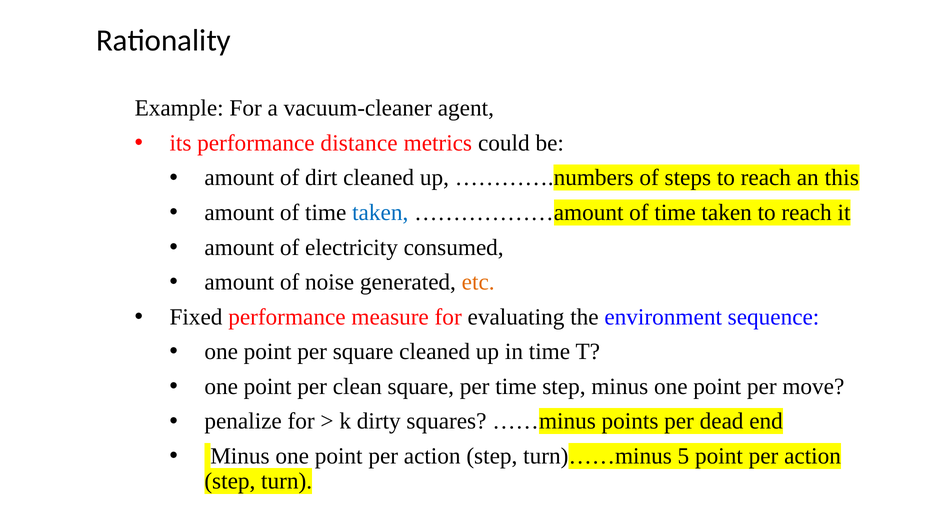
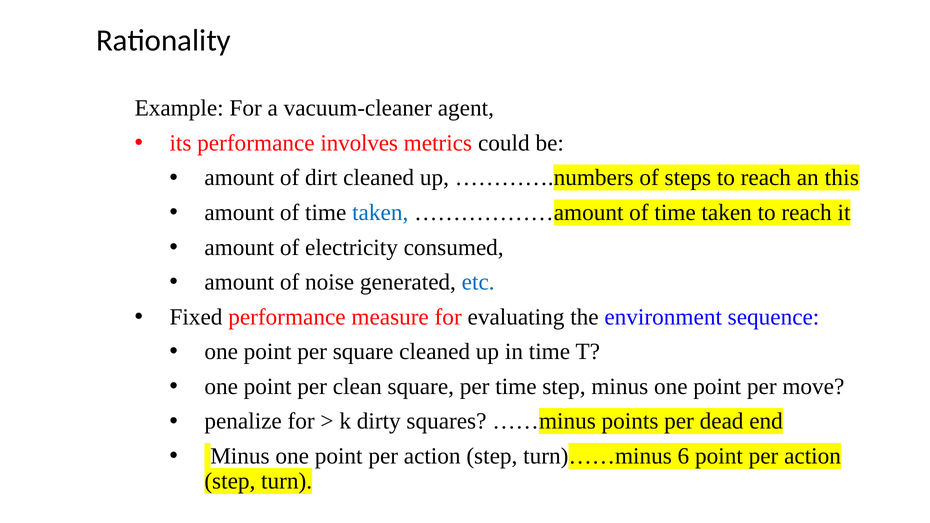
distance: distance -> involves (359, 143)
etc colour: orange -> blue (478, 282)
5: 5 -> 6 (683, 456)
